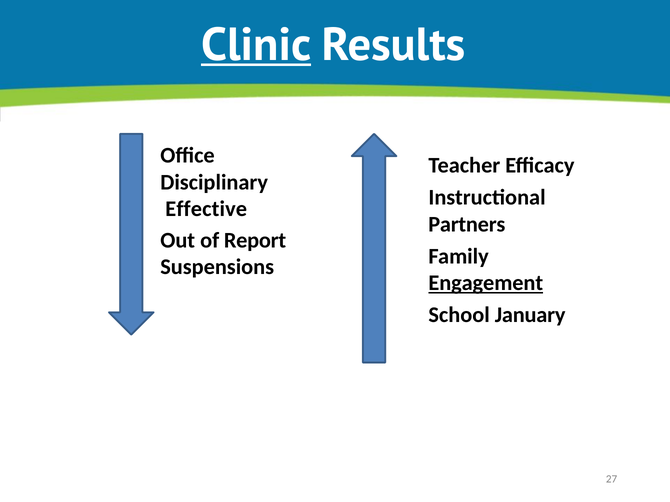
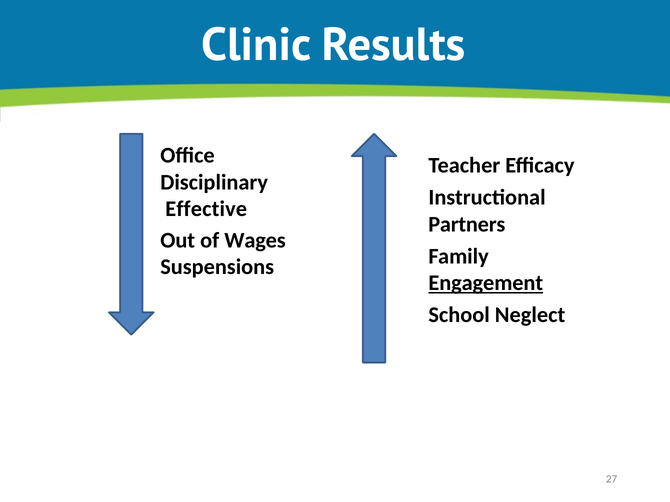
Clinic underline: present -> none (256, 45)
Report: Report -> Wages (255, 241)
January: January -> Neglect (530, 315)
